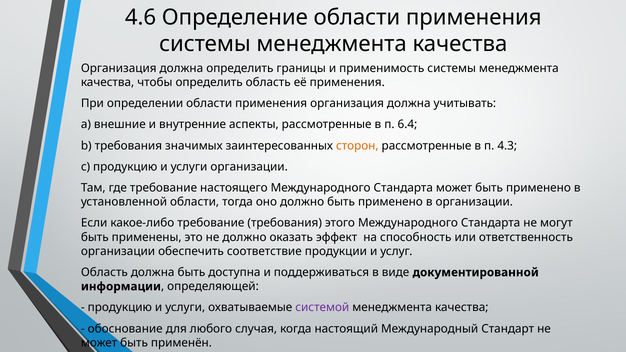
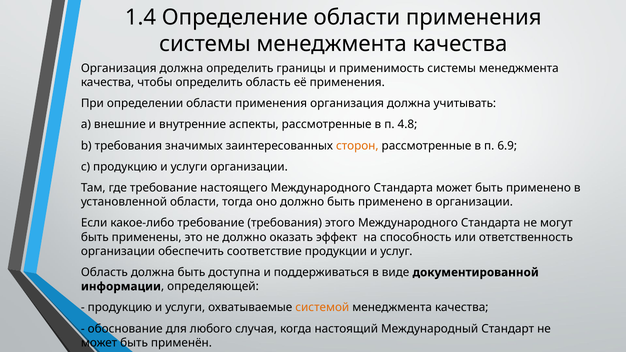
4.6: 4.6 -> 1.4 (141, 17)
6.4: 6.4 -> 4.8 (407, 125)
4.3: 4.3 -> 6.9 (507, 146)
системой colour: purple -> orange (322, 308)
